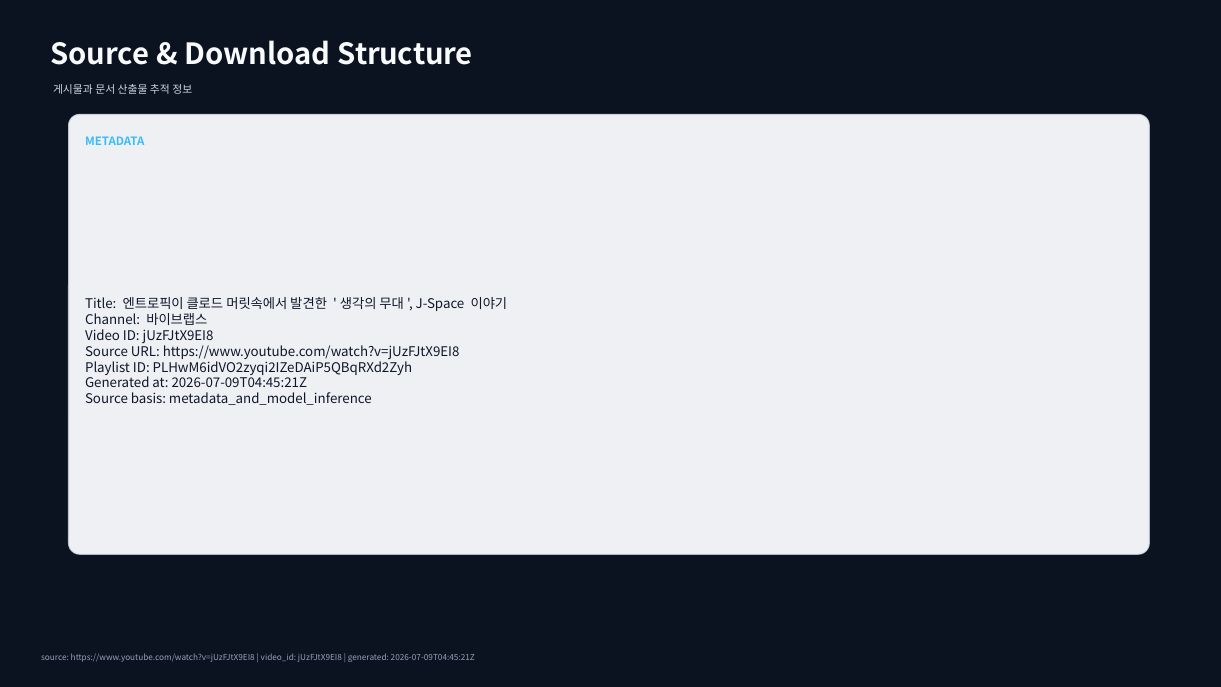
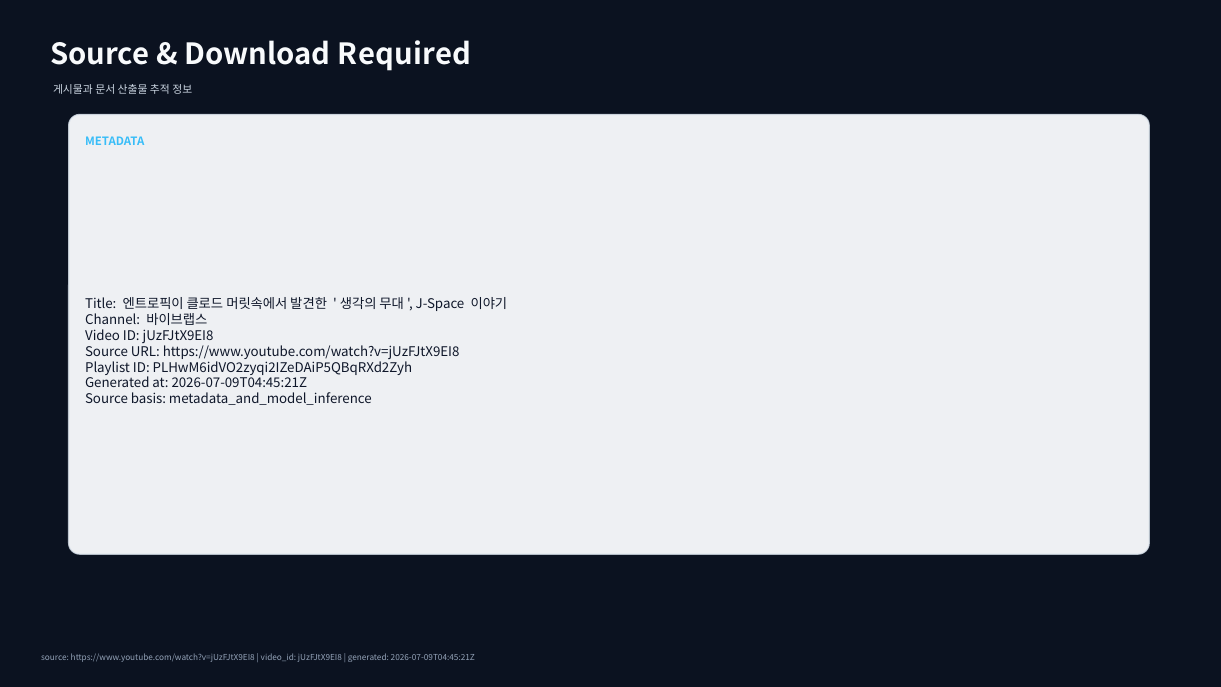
Structure: Structure -> Required (405, 55)
